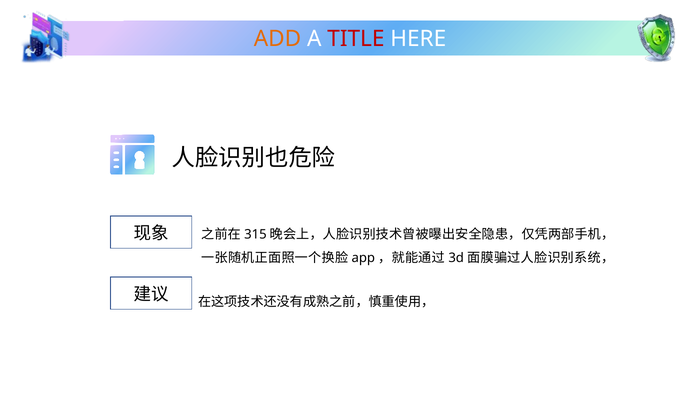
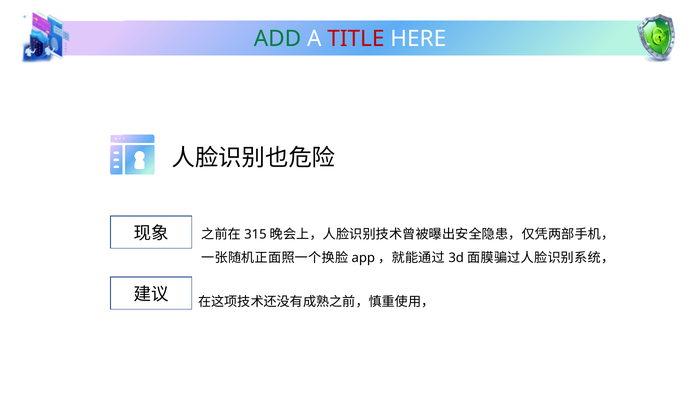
ADD colour: orange -> green (278, 39)
